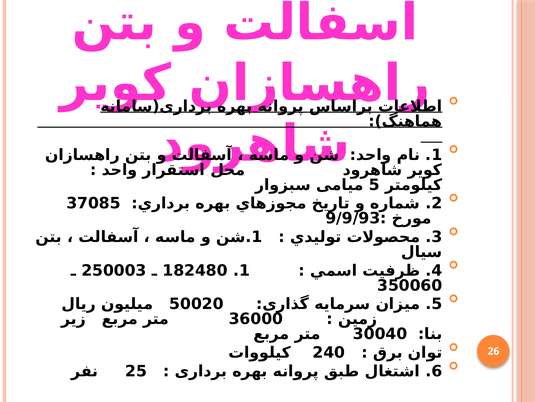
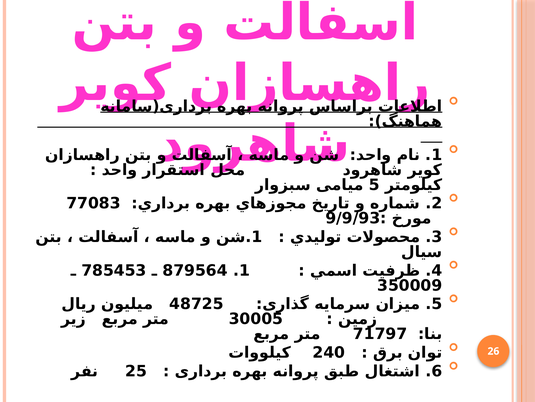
37085: 37085 -> 77083 (94, 203)
250003: 250003 -> 785453 (114, 270)
182480: 182480 -> 879564 (195, 270)
350060: 350060 -> 350009 (410, 285)
50020: 50020 -> 48725 (196, 304)
36000: 36000 -> 30005 (256, 319)
30040: 30040 -> 71797 (380, 334)
